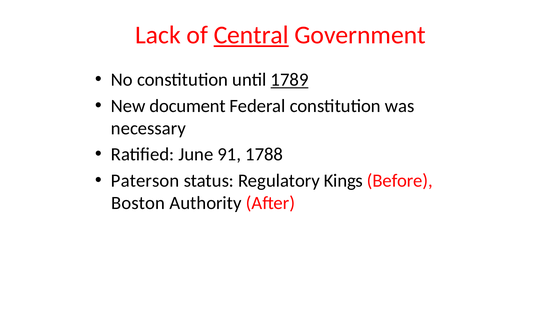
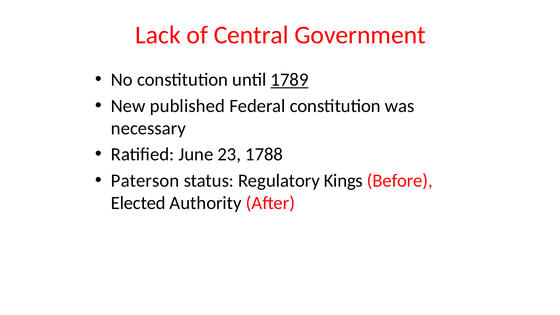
Central underline: present -> none (251, 35)
document: document -> published (187, 106)
91: 91 -> 23 (229, 154)
Boston: Boston -> Elected (138, 203)
